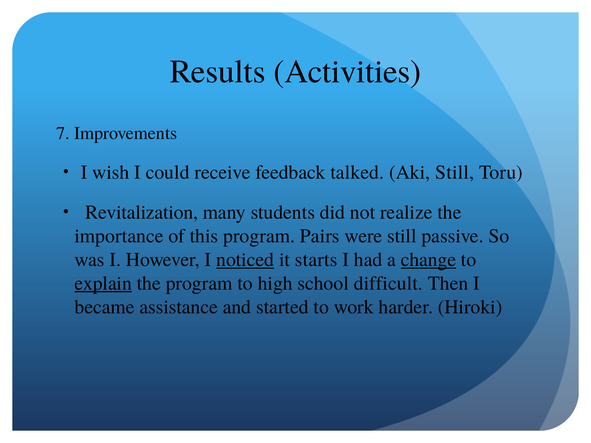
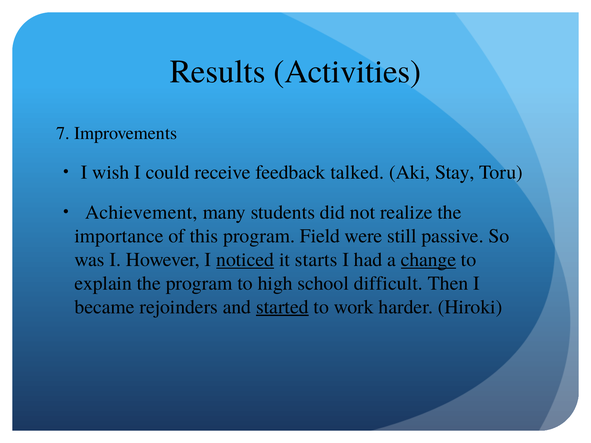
Aki Still: Still -> Stay (455, 172)
Revitalization: Revitalization -> Achievement (141, 213)
Pairs: Pairs -> Field (320, 236)
explain underline: present -> none (103, 283)
assistance: assistance -> rejoinders (179, 307)
started underline: none -> present (282, 307)
